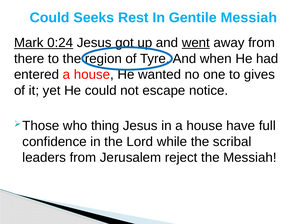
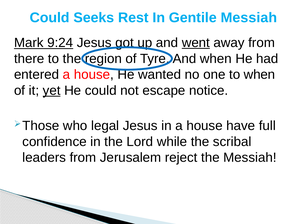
0:24: 0:24 -> 9:24 (60, 43)
to gives: gives -> when (259, 75)
yet underline: none -> present (52, 91)
thing: thing -> legal (105, 126)
